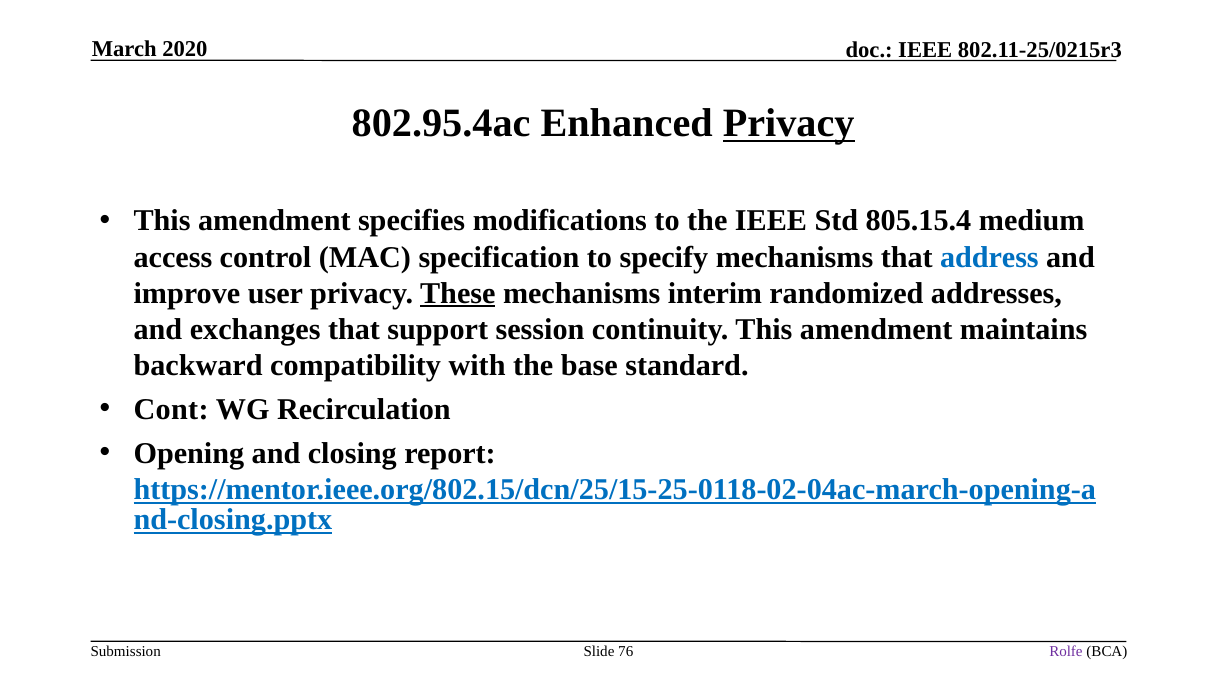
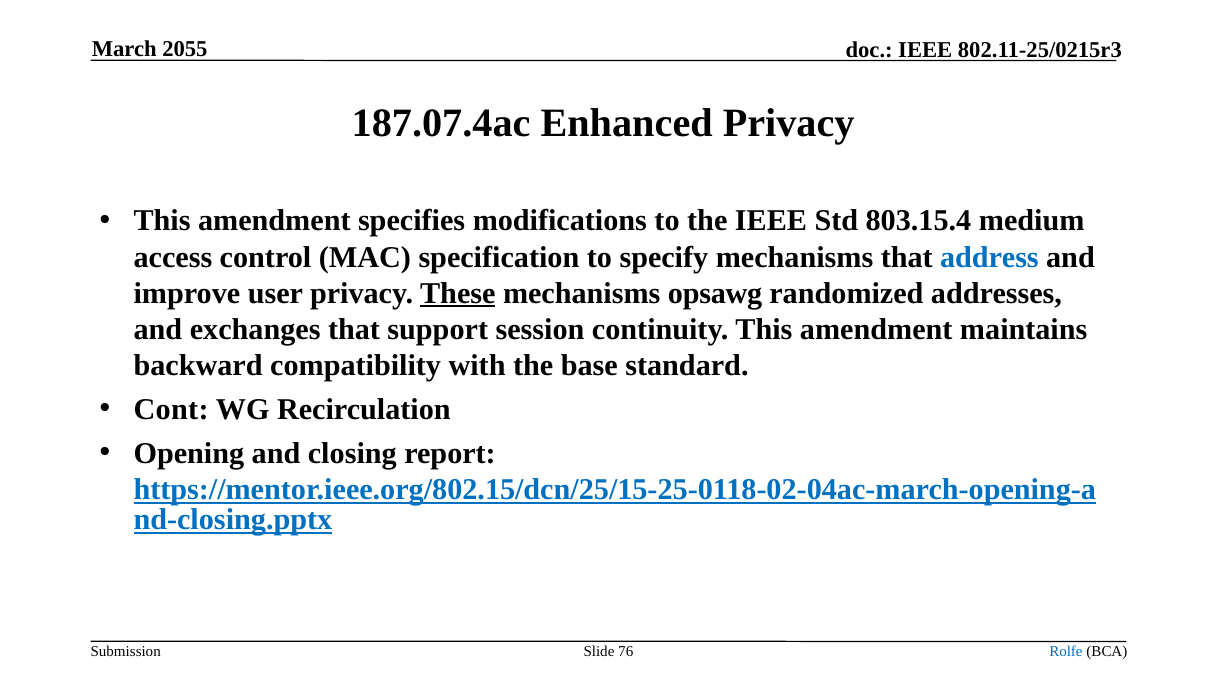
2020: 2020 -> 2055 (185, 49)
802.95.4ac: 802.95.4ac -> 187.07.4ac (441, 123)
Privacy underline: present -> none (789, 123)
805.15.4: 805.15.4 -> 803.15.4 (918, 221)
interim: interim -> opsawg (715, 293)
Rolfe colour: purple -> blue (1066, 651)
